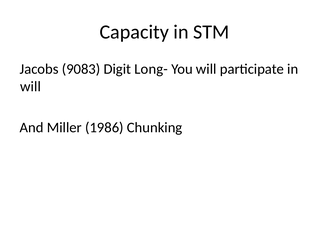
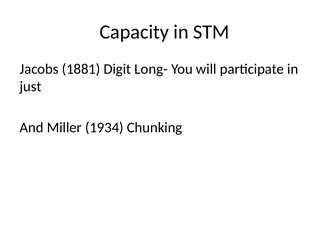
9083: 9083 -> 1881 (81, 69)
will: will -> just (31, 87)
1986: 1986 -> 1934 (104, 128)
